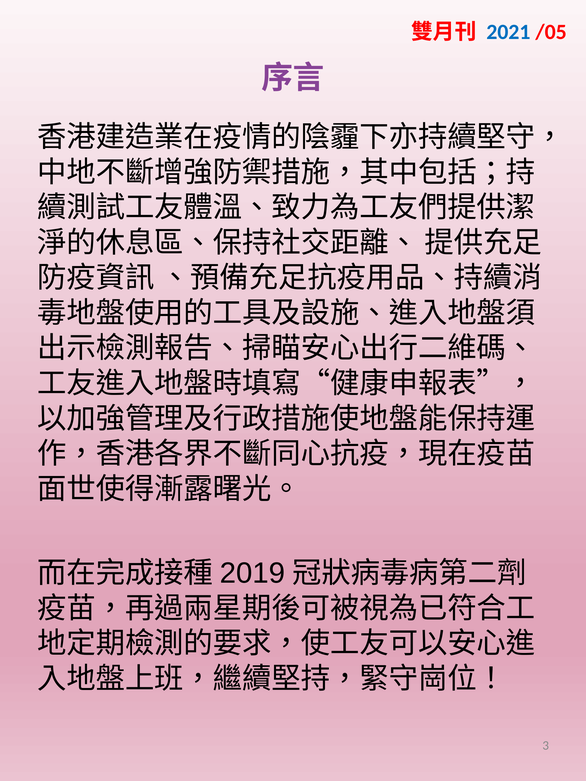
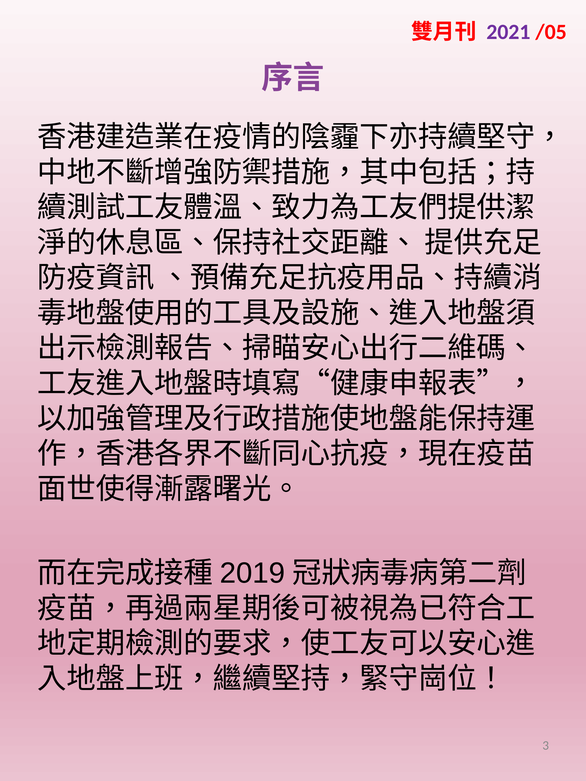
2021 colour: blue -> purple (508, 32)
